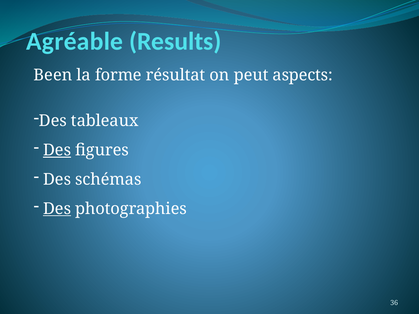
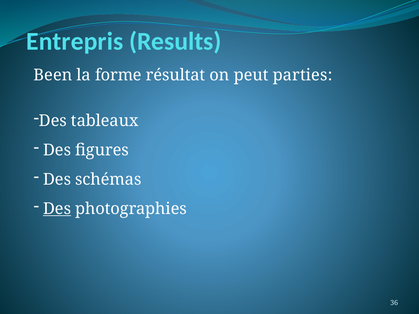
Agréable: Agréable -> Entrepris (75, 41)
aspects: aspects -> parties (303, 75)
Des underline: present -> none (57, 150)
